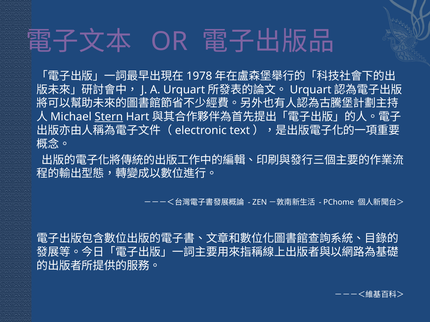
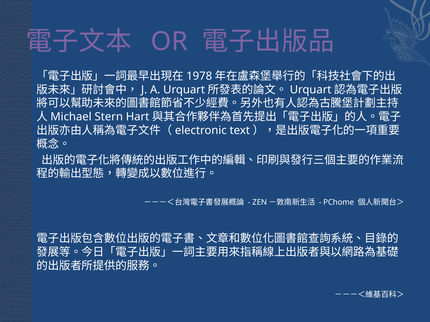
Stern underline: present -> none (109, 117)
